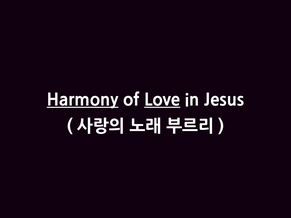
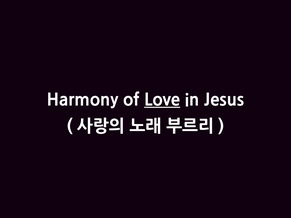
Harmony underline: present -> none (83, 100)
